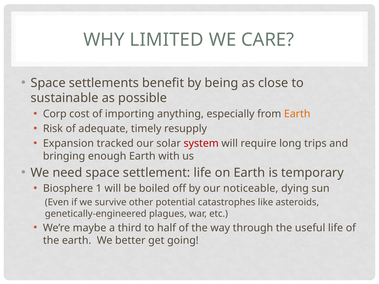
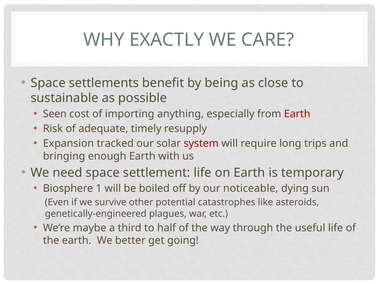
LIMITED: LIMITED -> EXACTLY (167, 40)
Corp: Corp -> Seen (55, 114)
Earth colour: orange -> red (297, 114)
